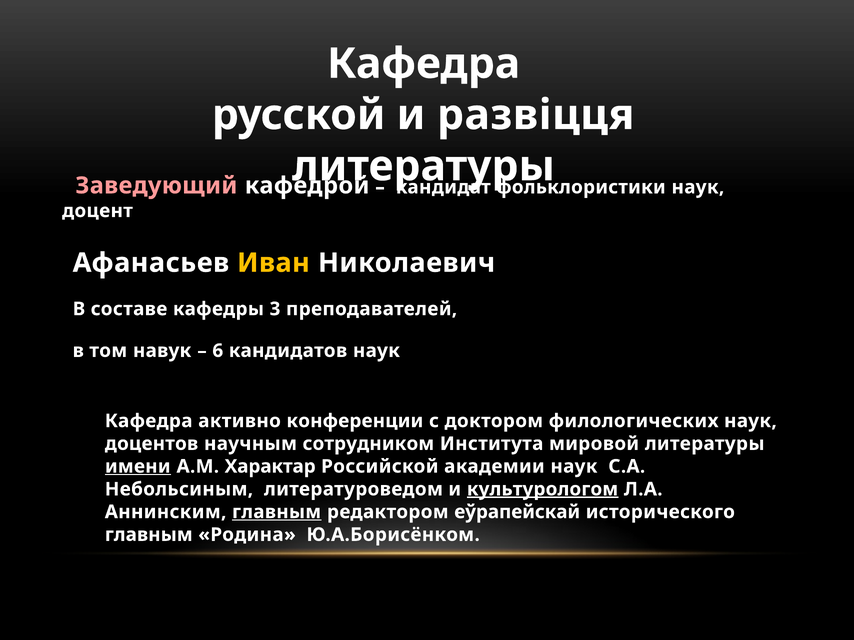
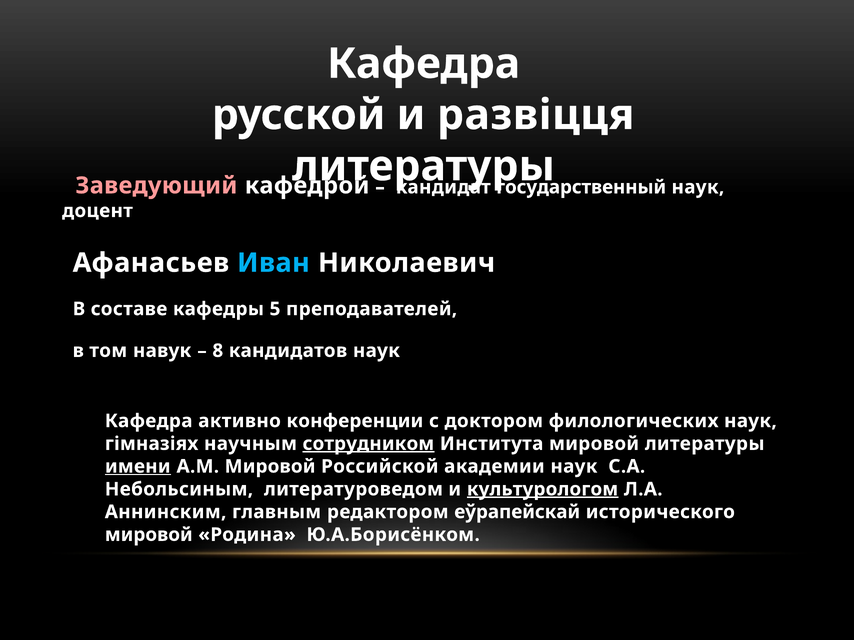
фольклористики: фольклористики -> государственный (581, 187)
Иван colour: yellow -> light blue (273, 263)
3: 3 -> 5 (275, 309)
6: 6 -> 8 (218, 351)
доцентов: доцентов -> гімназіях (152, 444)
сотрудником underline: none -> present (368, 444)
А.М Характар: Характар -> Мировой (270, 467)
главным underline: present -> none (277, 512)
главным: главным -> мировой (149, 535)
